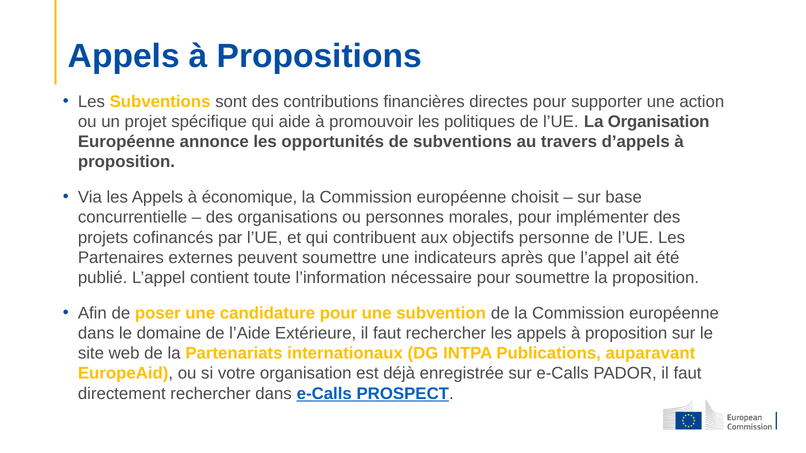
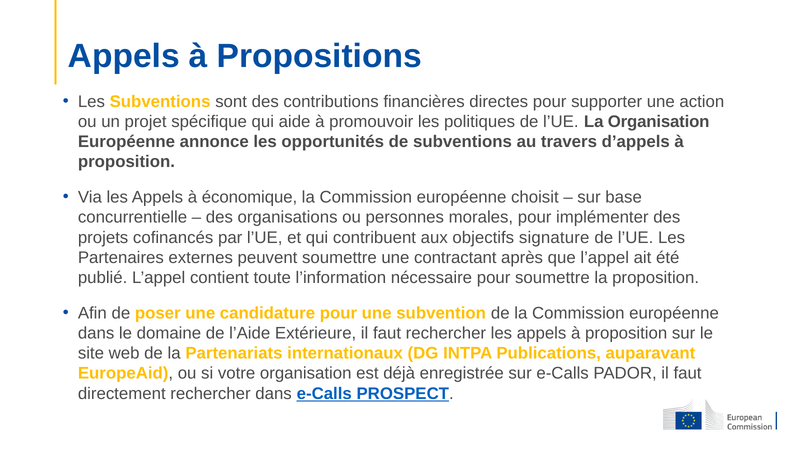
personne: personne -> signature (554, 238)
indicateurs: indicateurs -> contractant (455, 258)
